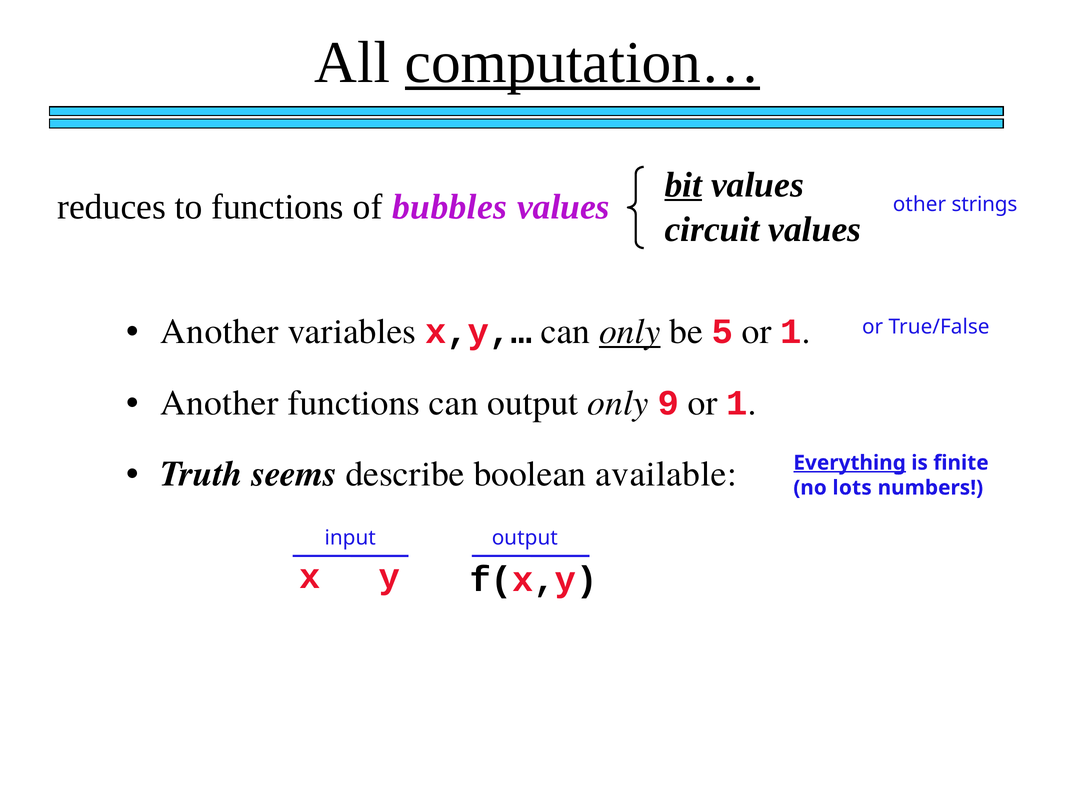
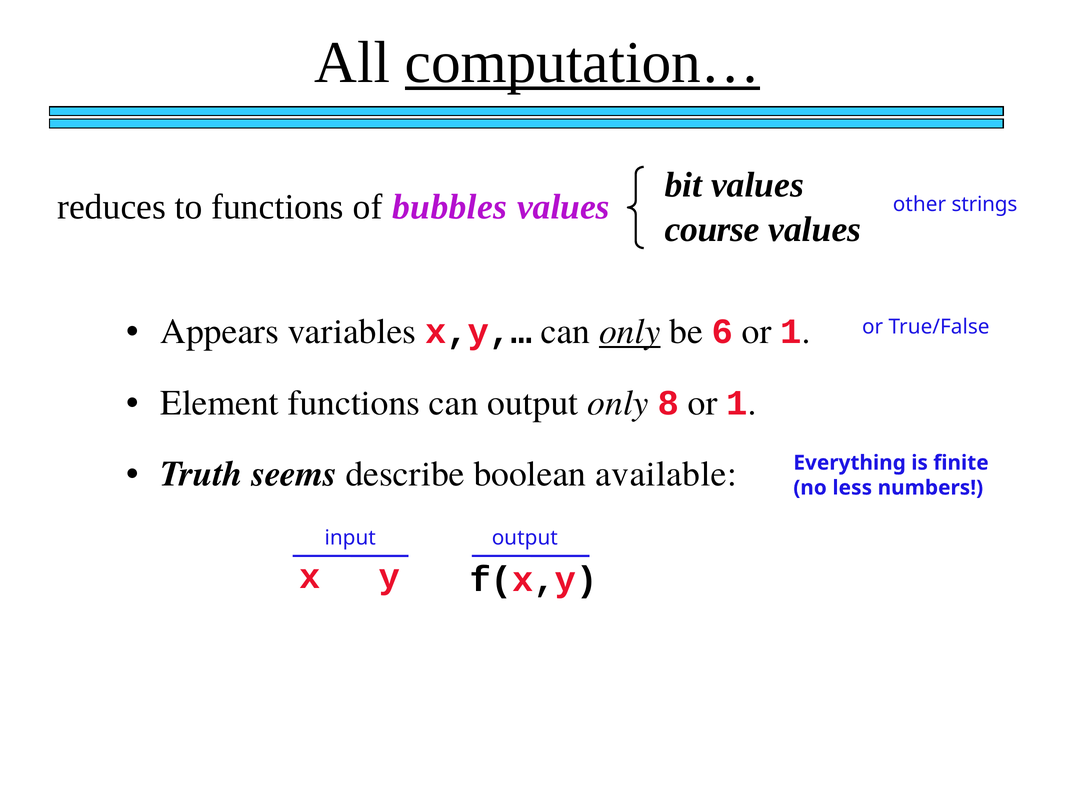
bit underline: present -> none (683, 185)
circuit: circuit -> course (712, 229)
Another: Another -> Appears (220, 332)
5: 5 -> 6 (722, 332)
Another: Another -> Element (220, 403)
9: 9 -> 8 (668, 403)
Everything underline: present -> none (850, 463)
lots: lots -> less (852, 488)
